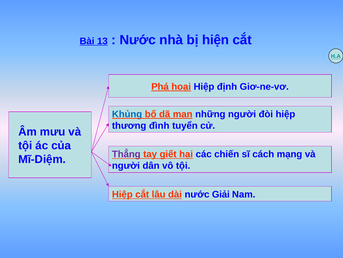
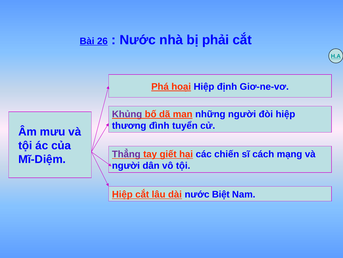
13: 13 -> 26 (102, 41)
hiện: hiện -> phải (216, 40)
Khủng colour: blue -> purple (127, 114)
Giải: Giải -> Biệt (221, 194)
